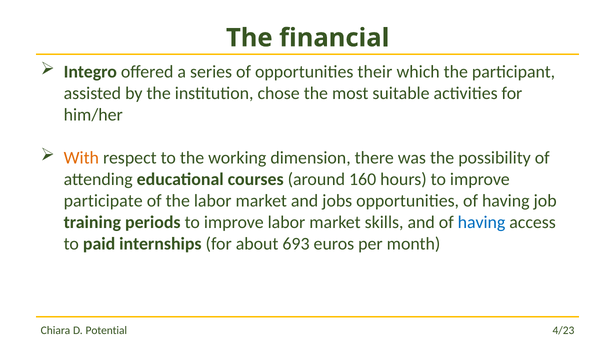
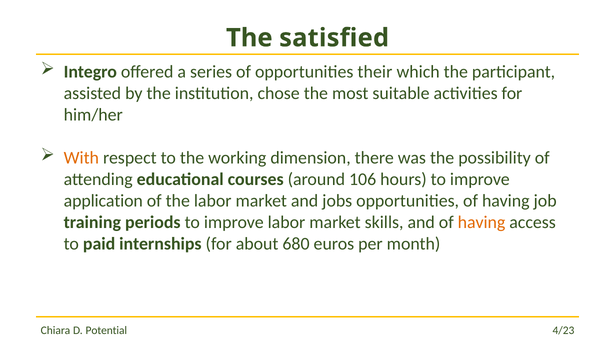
financial: financial -> satisfied (334, 38)
160: 160 -> 106 (363, 179)
participate: participate -> application (103, 201)
having colour: blue -> orange (482, 222)
693: 693 -> 680 (296, 244)
